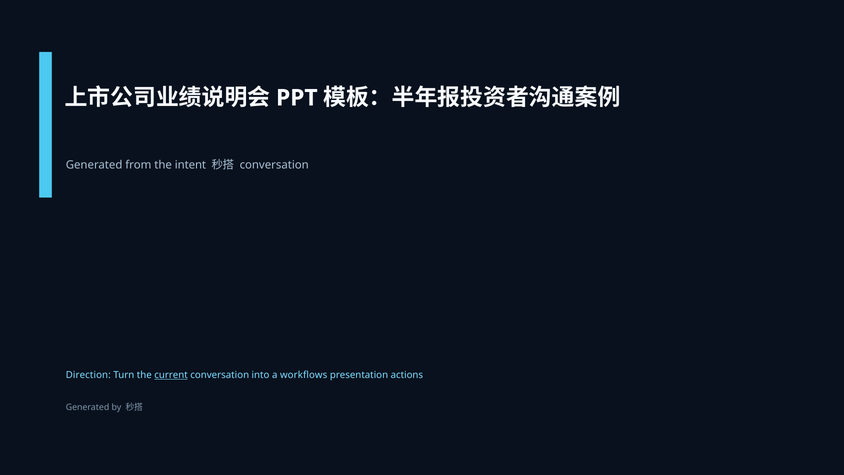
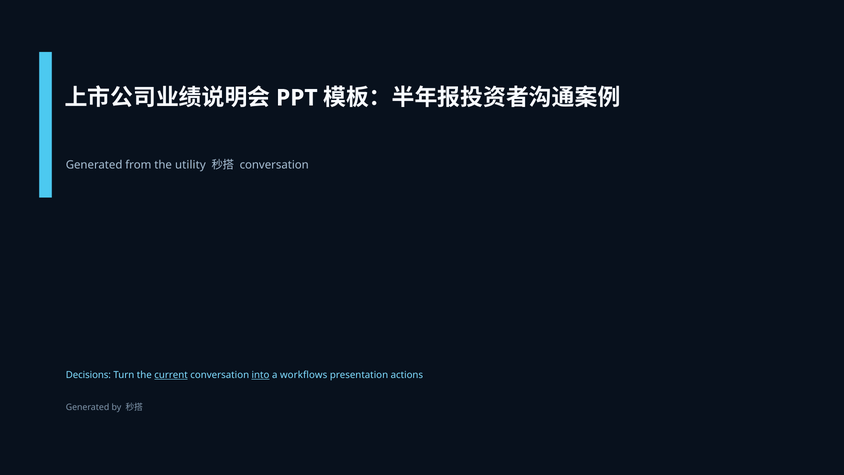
intent: intent -> utility (190, 165)
Direction: Direction -> Decisions (88, 375)
into underline: none -> present (261, 375)
